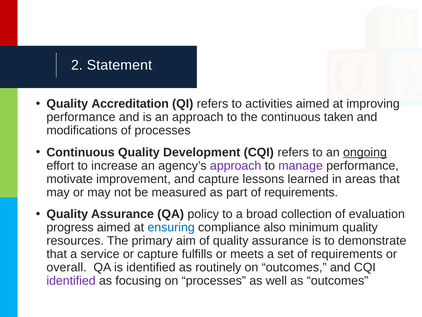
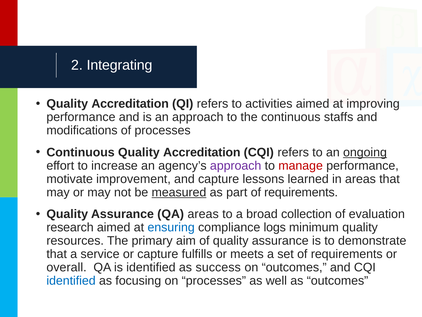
Statement: Statement -> Integrating (120, 65)
taken: taken -> staffs (339, 117)
Continuous Quality Development: Development -> Accreditation (202, 152)
manage colour: purple -> red (301, 165)
measured underline: none -> present (179, 192)
QA policy: policy -> areas (203, 214)
progress: progress -> research (70, 227)
also: also -> logs (275, 227)
routinely: routinely -> success (218, 267)
identified colour: purple -> blue (71, 280)
